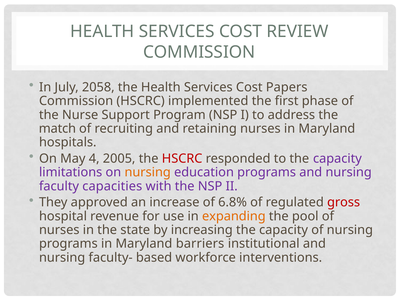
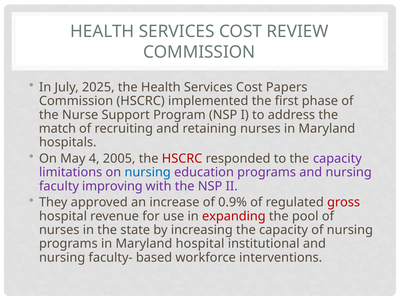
2058: 2058 -> 2025 (98, 87)
nursing colour: orange -> blue (148, 172)
capacities: capacities -> improving (112, 186)
6.8%: 6.8% -> 0.9% (233, 202)
expanding colour: orange -> red (234, 216)
Maryland barriers: barriers -> hospital (200, 244)
